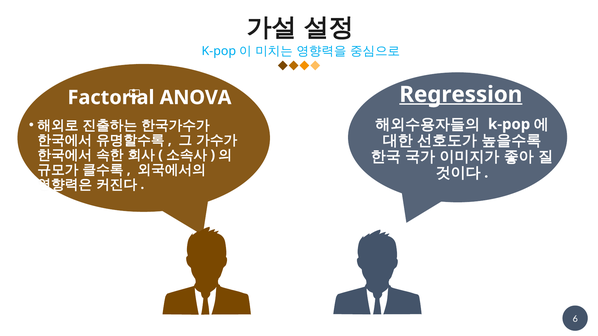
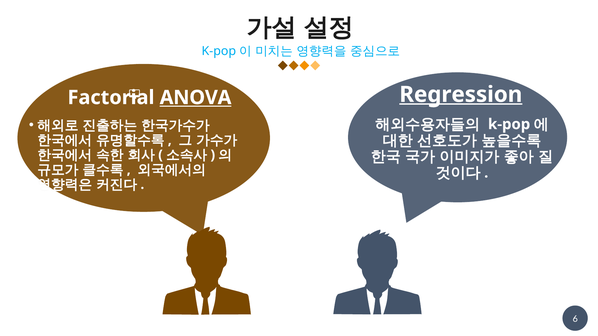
ANOVA underline: none -> present (196, 98)
